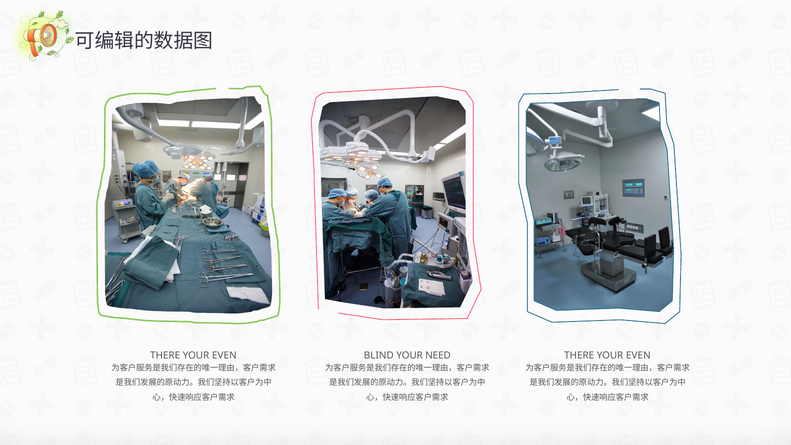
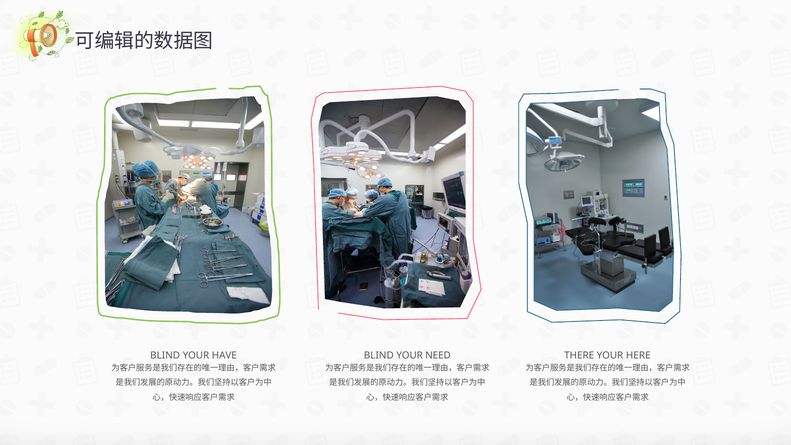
THERE: THERE -> BLIND (165, 355)
EVEN: EVEN -> HAVE (224, 355)
EVEN: EVEN -> HERE (638, 355)
